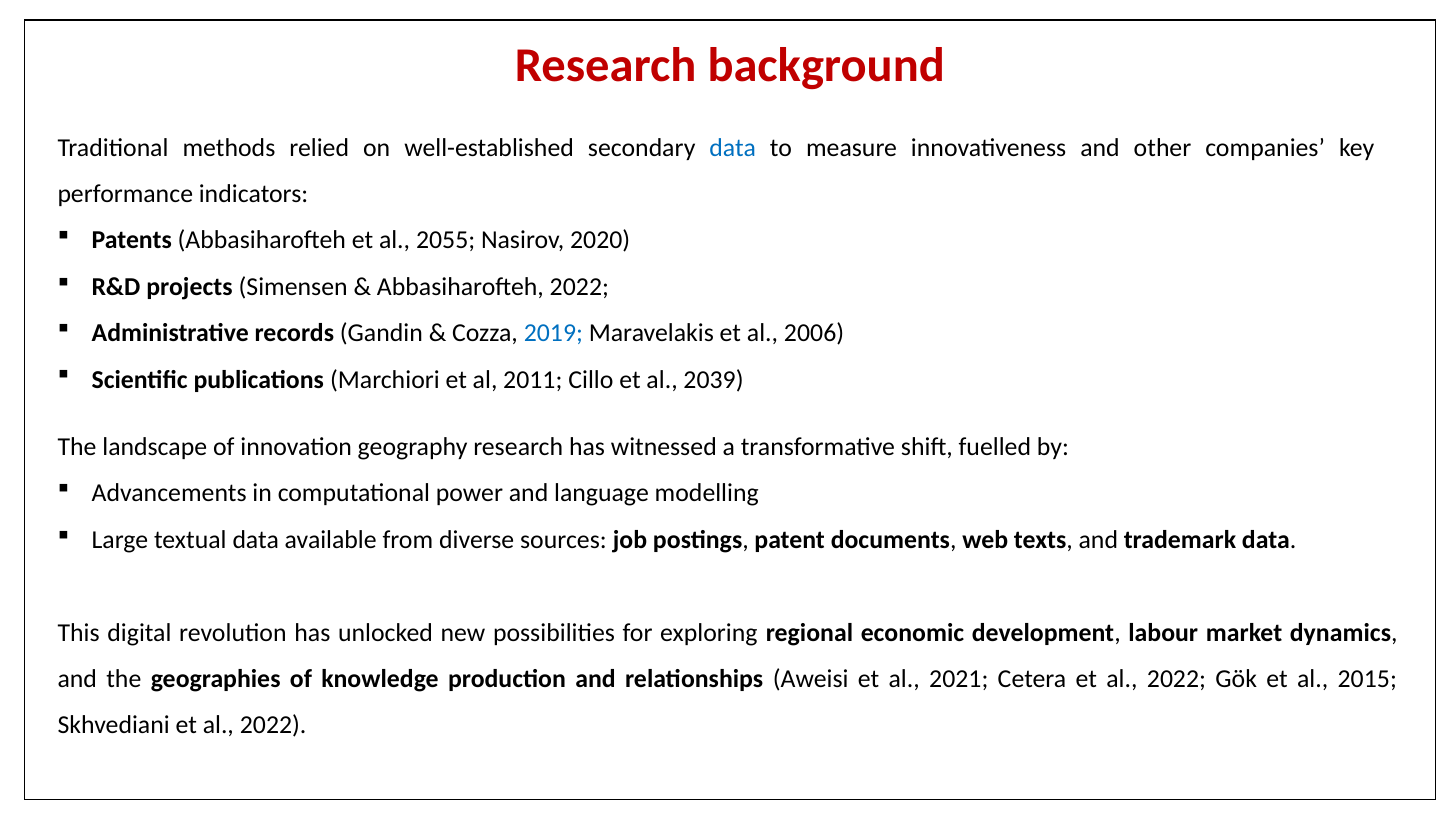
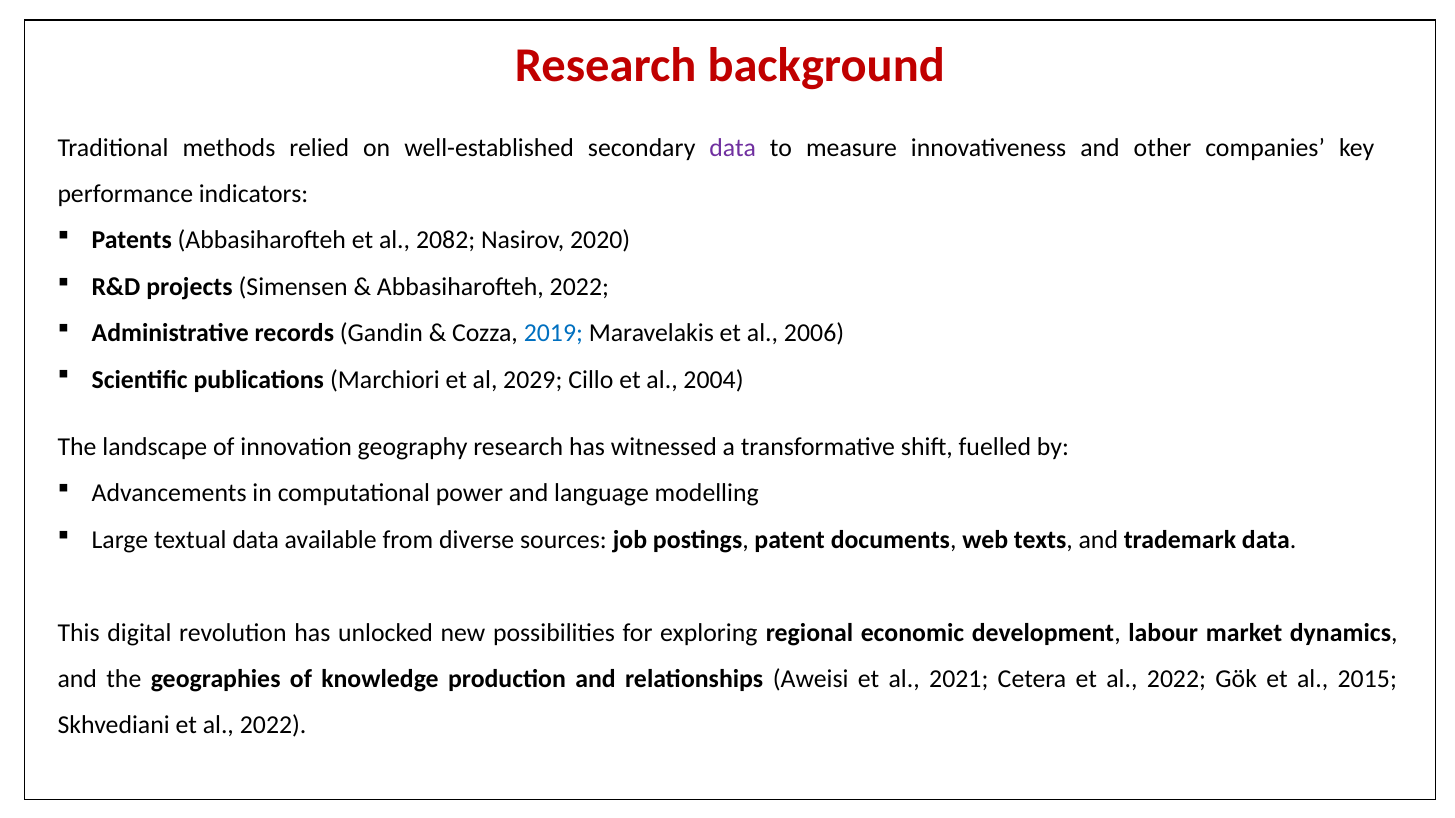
data colour: blue -> purple (733, 148)
2055: 2055 -> 2082 (446, 241)
2011: 2011 -> 2029 (533, 380)
2039: 2039 -> 2004 (714, 380)
